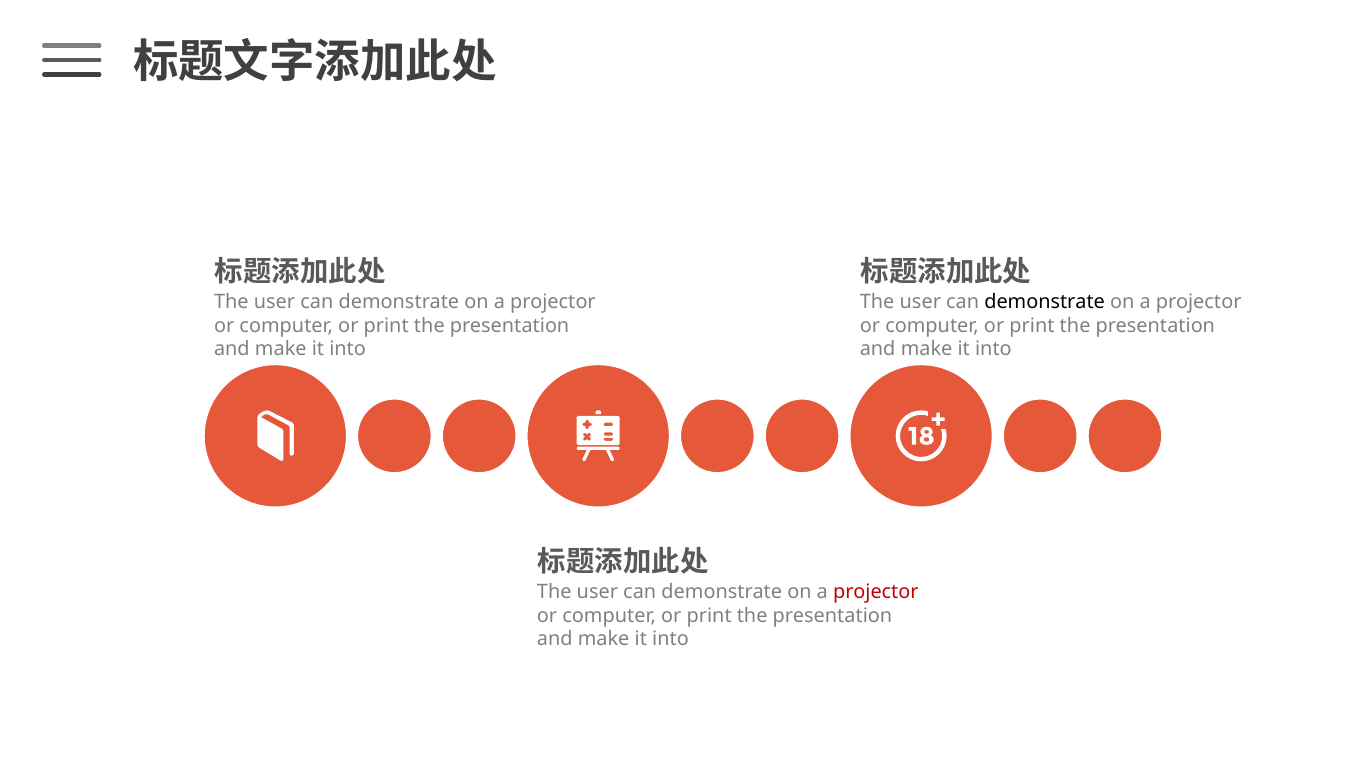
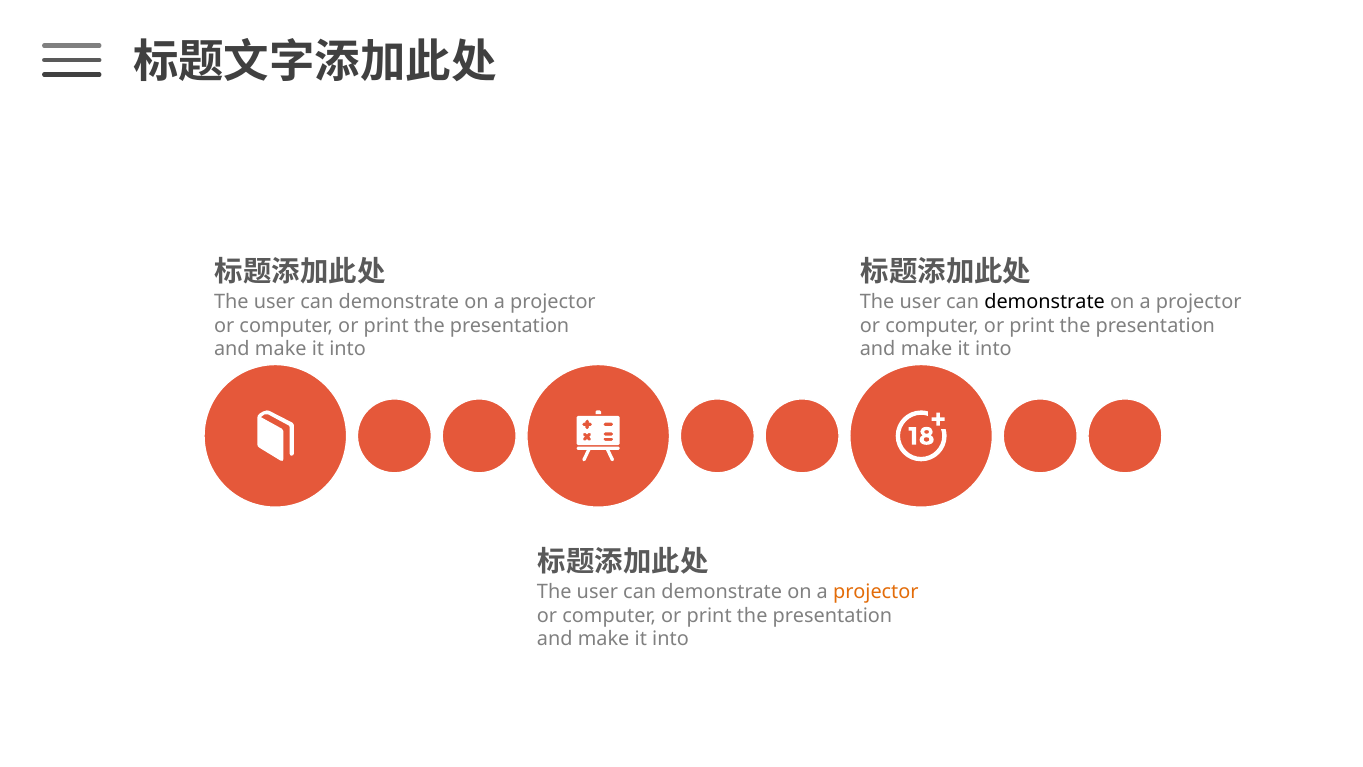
projector colour: red -> orange (876, 591)
